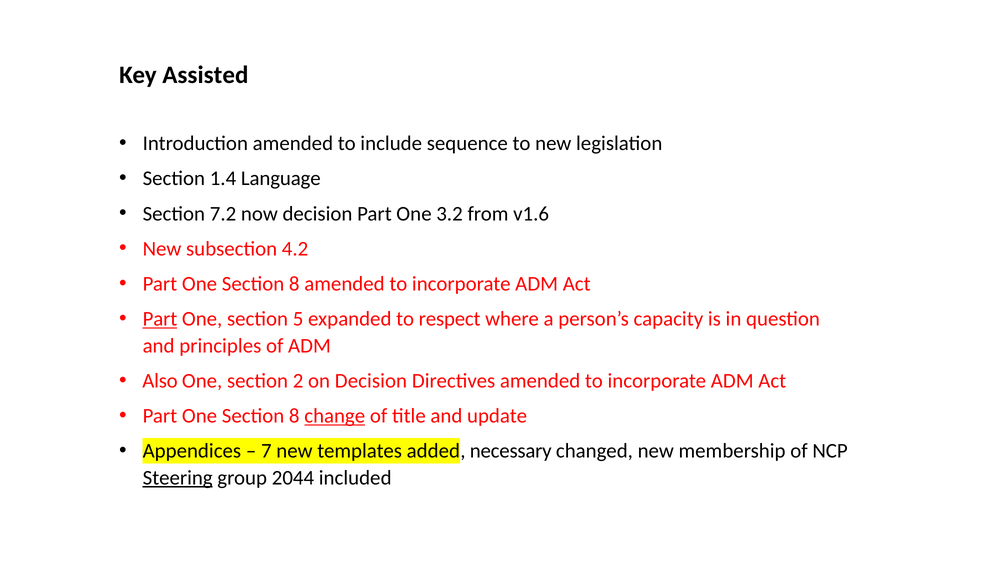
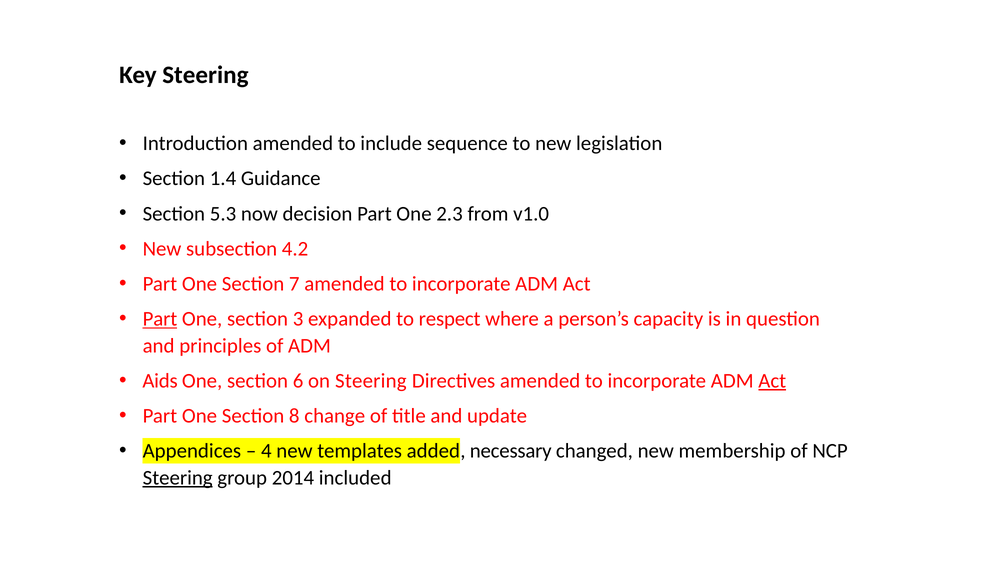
Key Assisted: Assisted -> Steering (205, 75)
Language: Language -> Guidance (281, 179)
7.2: 7.2 -> 5.3 (223, 214)
3.2: 3.2 -> 2.3 (449, 214)
v1.6: v1.6 -> v1.0 (531, 214)
8: 8 -> 7 (294, 284)
5: 5 -> 3 (298, 319)
Also: Also -> Aids (160, 381)
2: 2 -> 6 (298, 381)
on Decision: Decision -> Steering (371, 381)
Act underline: none -> present (772, 381)
change underline: present -> none (335, 416)
7: 7 -> 4 (266, 451)
2044: 2044 -> 2014 (293, 478)
